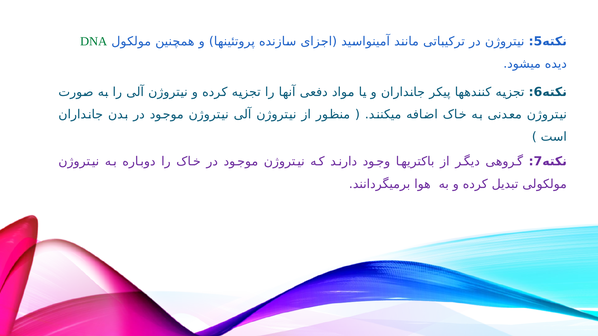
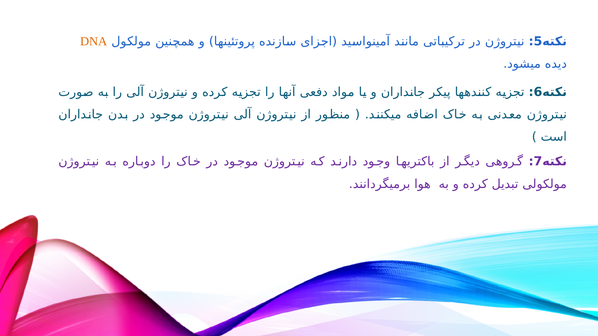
DNA colour: green -> orange (94, 41)
